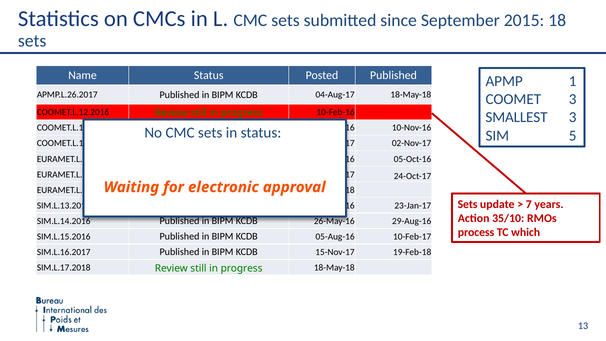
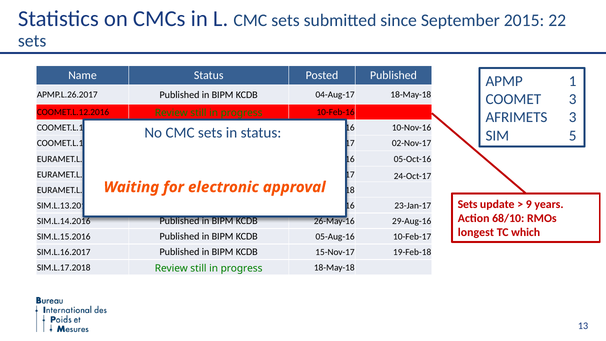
18: 18 -> 22 (557, 21)
SMALLEST: SMALLEST -> AFRIMETS (516, 117)
7: 7 -> 9 (529, 204)
35/10: 35/10 -> 68/10 (508, 218)
process: process -> longest (476, 233)
